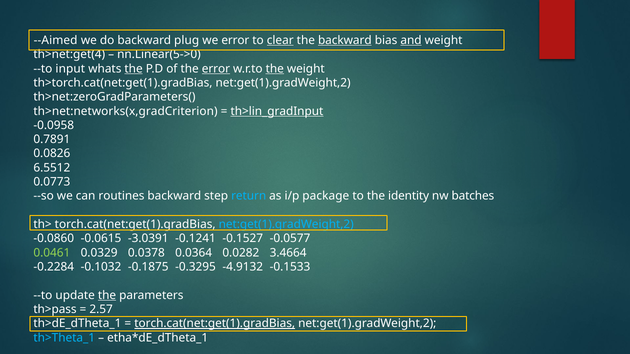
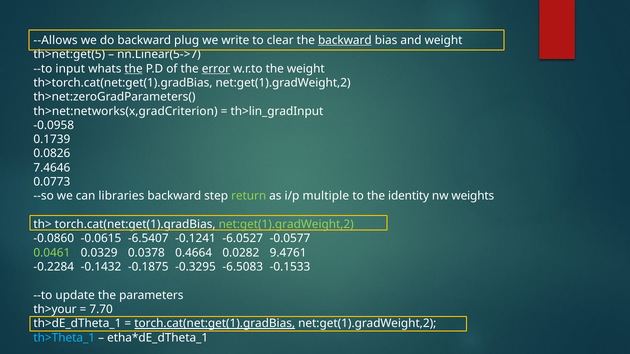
--Aimed: --Aimed -> --Allows (56, 40)
we error: error -> write (235, 40)
clear underline: present -> none (280, 40)
and underline: present -> none (411, 40)
th>net:get(4: th>net:get(4 -> th>net:get(5 (69, 55)
nn.Linear(5->0: nn.Linear(5->0 -> nn.Linear(5->7 (159, 55)
the underline: present -> none (275, 69)
th>lin_gradInput underline: present -> none (277, 111)
0.7891: 0.7891 -> 0.1739 (52, 140)
6.5512: 6.5512 -> 7.4646 (52, 168)
routines: routines -> libraries (121, 196)
return colour: light blue -> light green (249, 196)
package: package -> multiple (326, 196)
batches: batches -> weights (473, 196)
net:get(1).gradWeight,2 colour: light blue -> light green (286, 225)
-3.0391: -3.0391 -> -6.5407 (148, 239)
-0.1527: -0.1527 -> -6.0527 (243, 239)
0.0364: 0.0364 -> 0.4664 (194, 253)
3.4664: 3.4664 -> 9.4761 (288, 253)
-0.1032: -0.1032 -> -0.1432 (101, 267)
-4.9132: -4.9132 -> -6.5083 (243, 267)
the underline: present -> none (107, 296)
th>pass: th>pass -> th>your (55, 310)
2.57: 2.57 -> 7.70 (101, 310)
